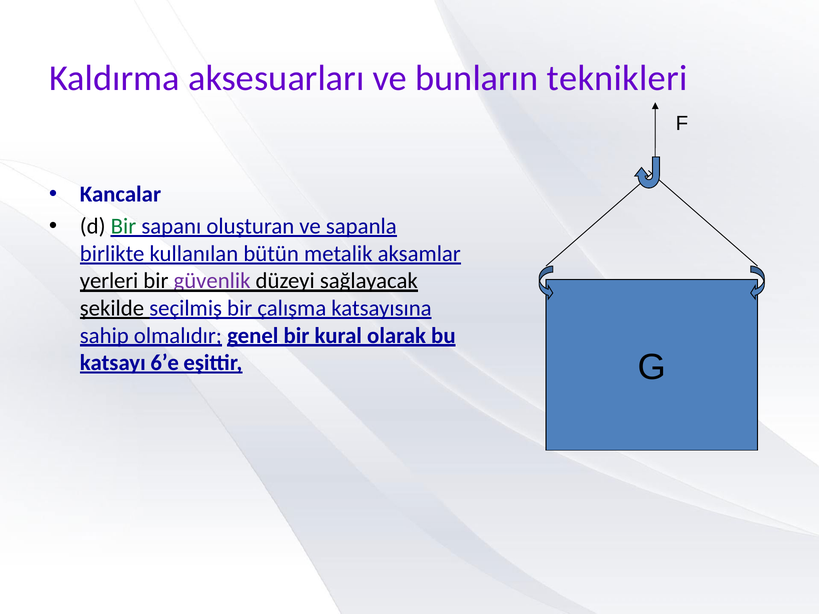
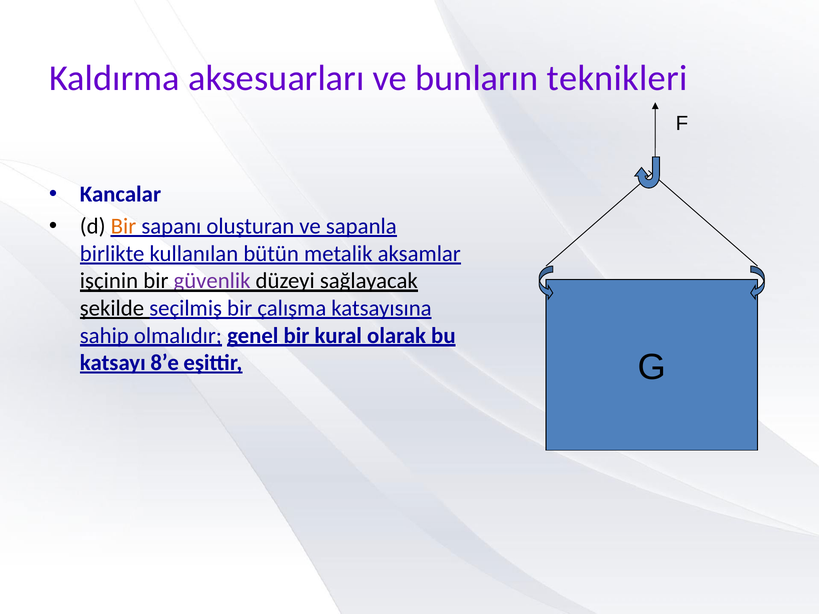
Bir colour: green -> orange (123, 226)
yerleri: yerleri -> işçinin (109, 281)
6’e: 6’e -> 8’e (165, 363)
